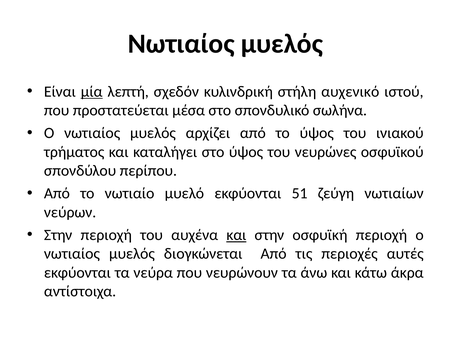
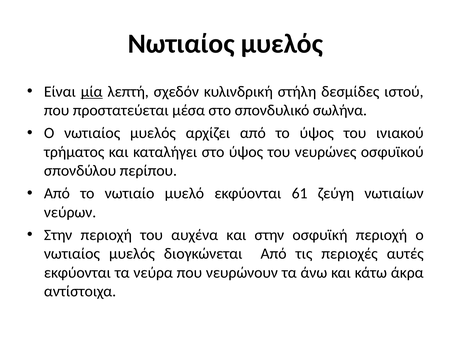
αυχενικό: αυχενικό -> δεσμίδες (350, 92)
51: 51 -> 61 (300, 194)
και underline: present -> none (236, 235)
